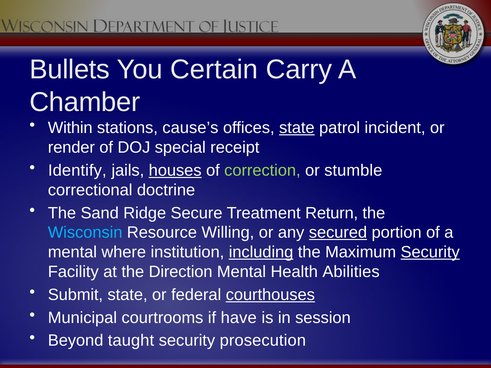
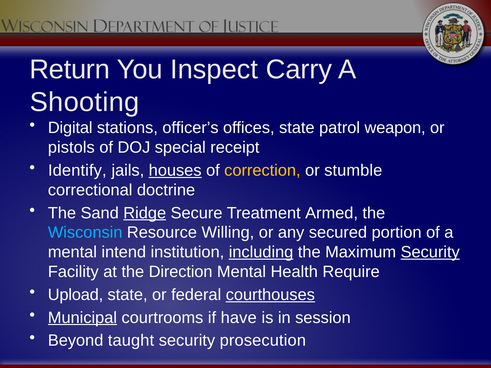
Bullets: Bullets -> Return (70, 69)
Certain: Certain -> Inspect (214, 69)
Chamber: Chamber -> Shooting (85, 102)
Within: Within -> Digital (70, 128)
cause’s: cause’s -> officer’s (190, 128)
state underline: present -> none (297, 128)
incident: incident -> weapon (395, 128)
render: render -> pistols (71, 148)
correction colour: light green -> yellow (262, 171)
Ridge underline: none -> present (145, 213)
Return: Return -> Armed (332, 213)
secured underline: present -> none (338, 233)
where: where -> intend (124, 252)
Abilities: Abilities -> Require (351, 272)
Submit: Submit -> Upload (76, 295)
Municipal underline: none -> present (82, 318)
